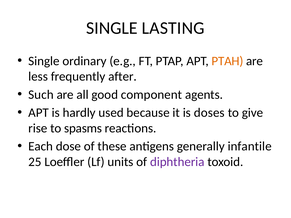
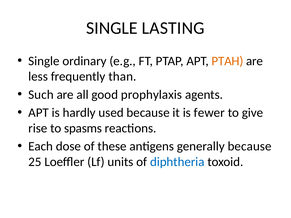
after: after -> than (122, 77)
component: component -> prophylaxis (151, 95)
doses: doses -> fewer (209, 113)
generally infantile: infantile -> because (250, 147)
diphtheria colour: purple -> blue (177, 162)
